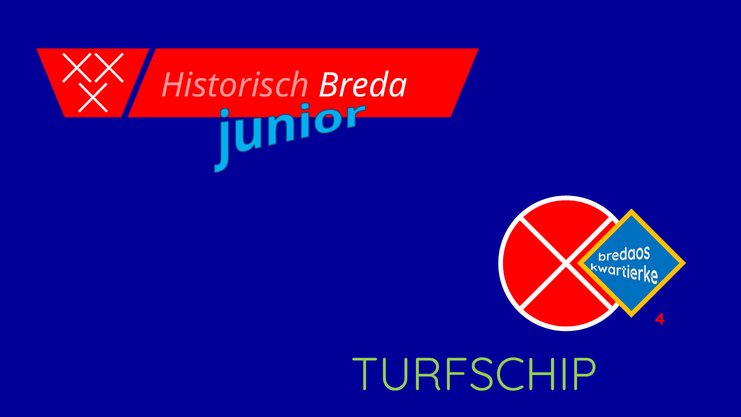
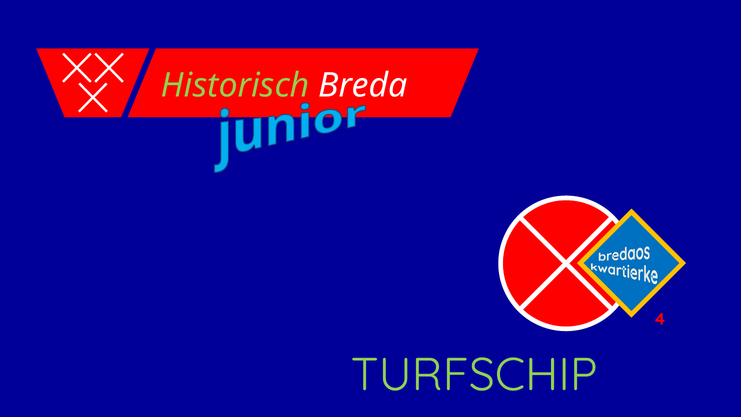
Historisch colour: pink -> light green (235, 86)
